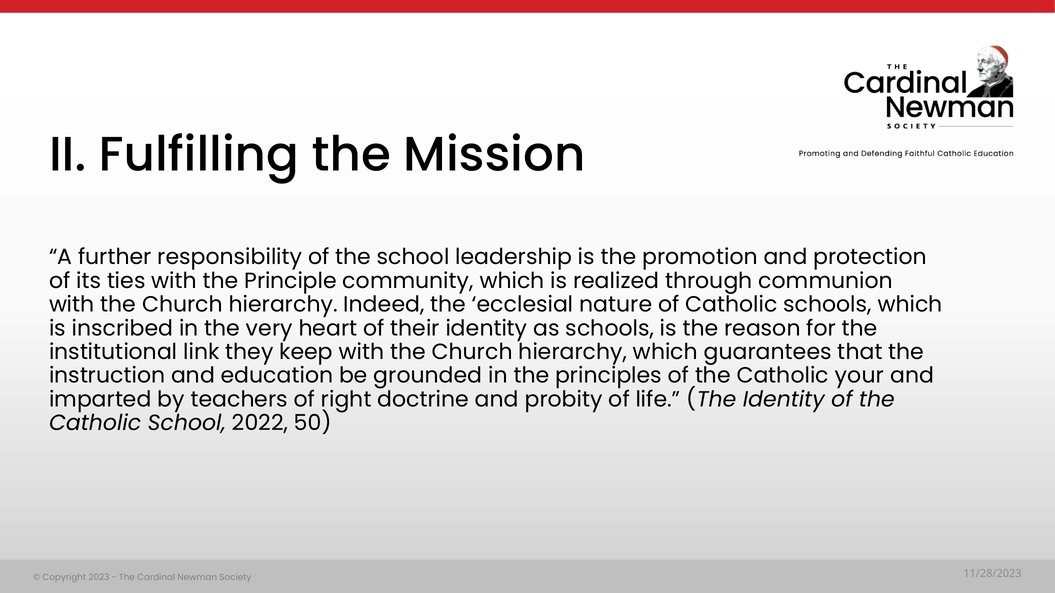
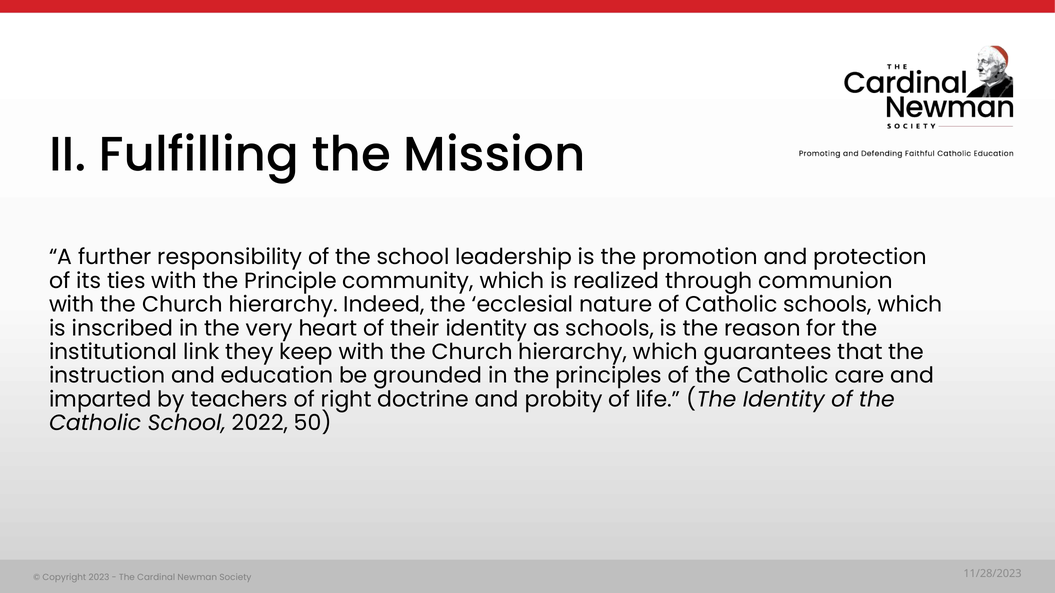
your: your -> care (860, 376)
